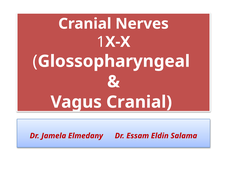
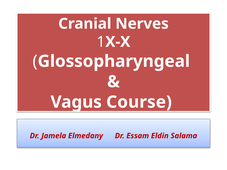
Vagus Cranial: Cranial -> Course (139, 102)
